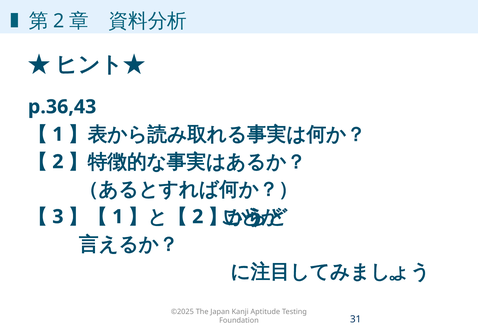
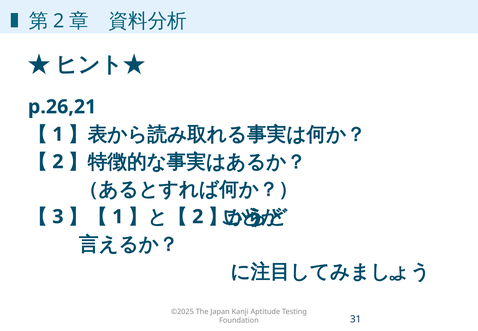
p.36,43: p.36,43 -> p.26,21 (62, 107)
